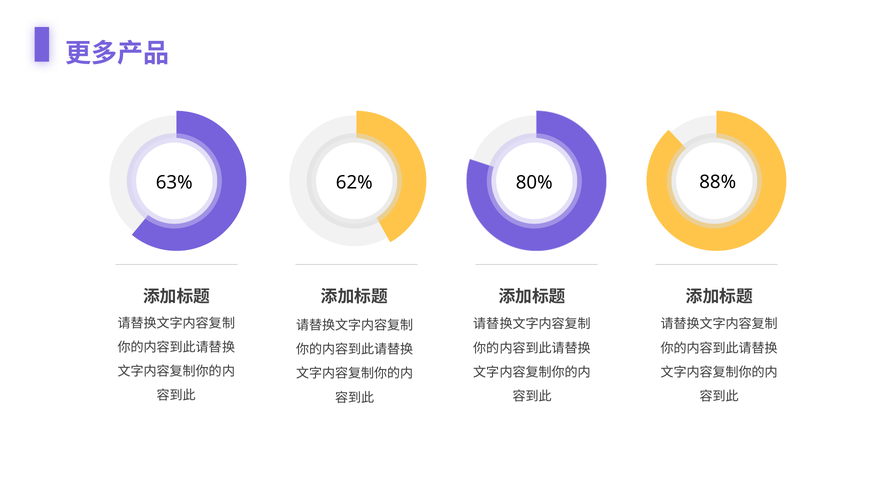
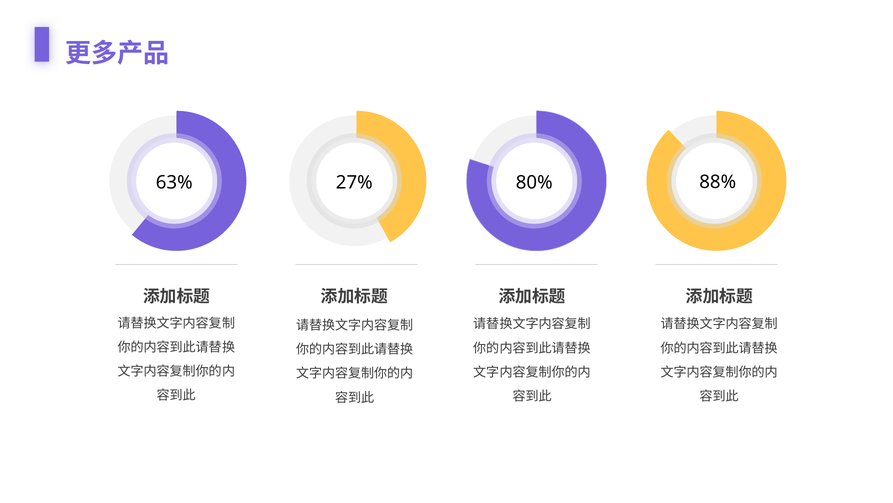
62%: 62% -> 27% (354, 182)
